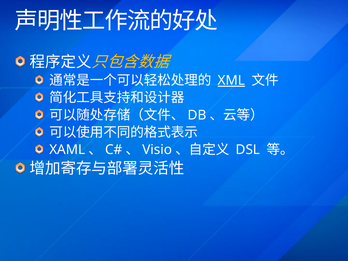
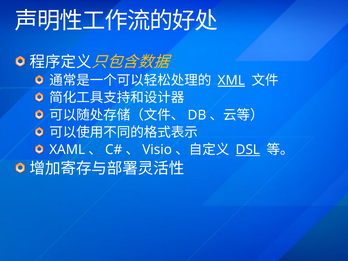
DSL underline: none -> present (248, 150)
